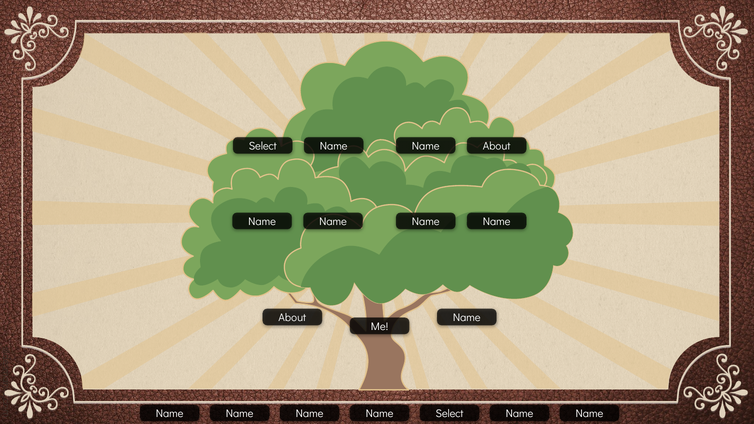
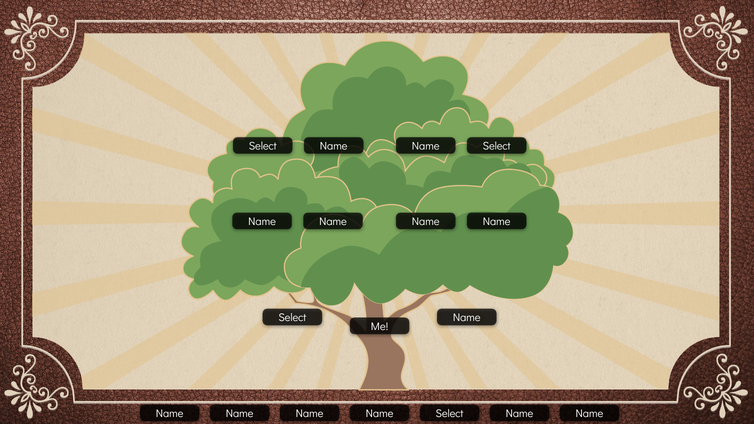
About: About -> Select (497, 146)
About: About -> Select (292, 318)
